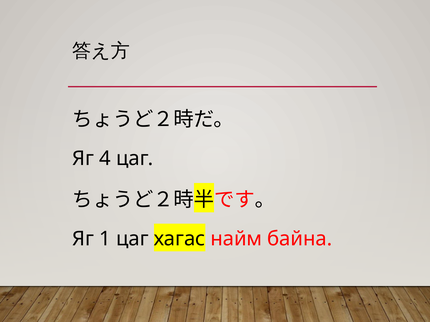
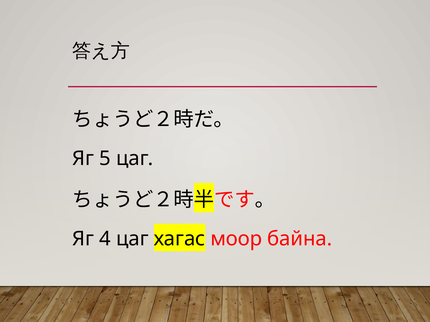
4: 4 -> 5 (105, 159)
1: 1 -> 4 (105, 239)
найм: найм -> моор (236, 239)
